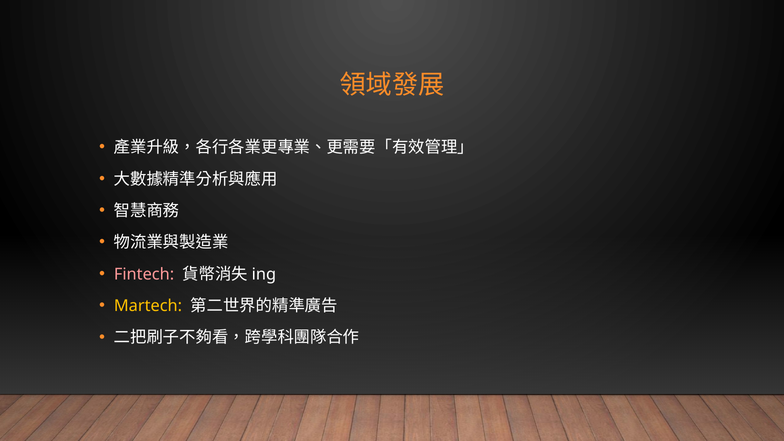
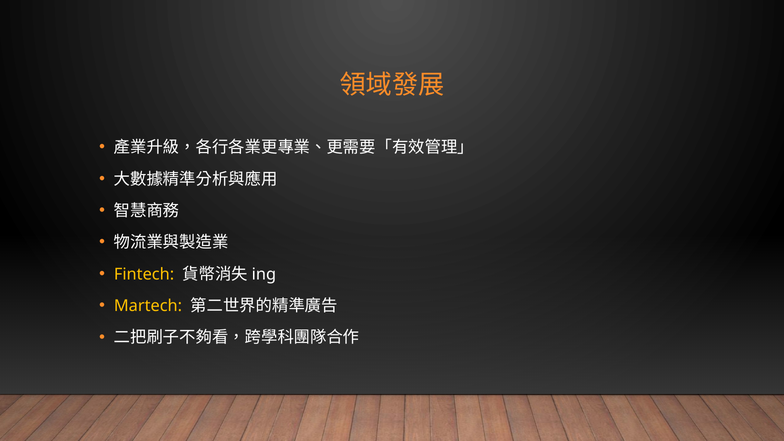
Fintech colour: pink -> yellow (144, 274)
